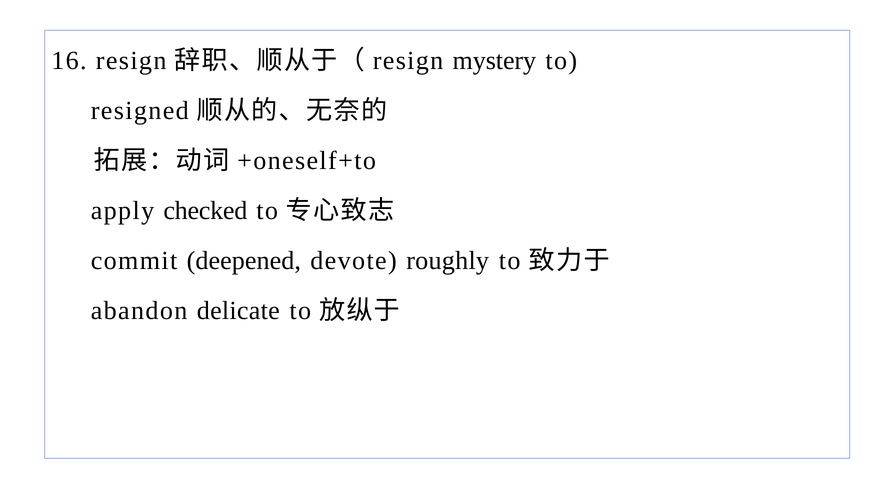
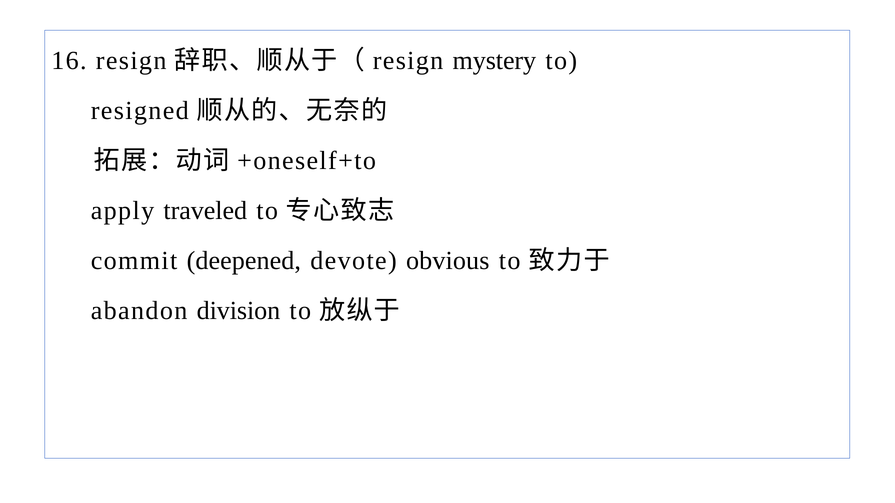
checked: checked -> traveled (205, 211)
roughly: roughly -> obvious (448, 261)
delicate: delicate -> division (238, 311)
